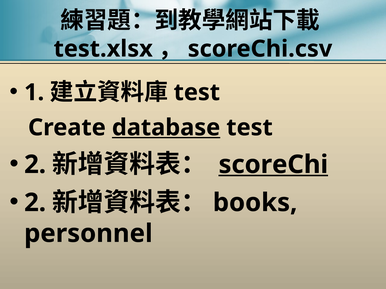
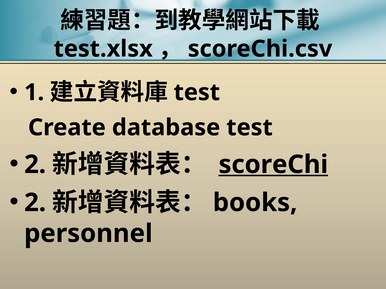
database underline: present -> none (166, 128)
